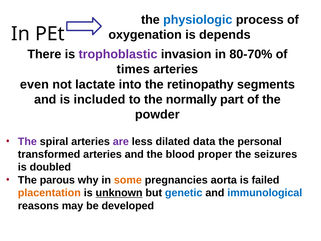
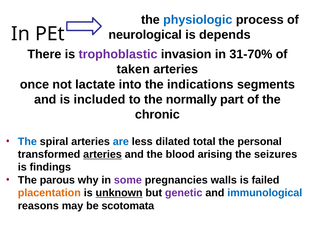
oxygenation: oxygenation -> neurological (145, 35)
80-70%: 80-70% -> 31-70% (251, 54)
times: times -> taken (133, 69)
even: even -> once (34, 84)
retinopathy: retinopathy -> indications (200, 84)
powder: powder -> chronic (157, 114)
The colour: purple -> blue (27, 141)
are colour: purple -> blue (121, 141)
data: data -> total (204, 141)
arteries underline: none -> present (102, 154)
proper: proper -> arising (215, 154)
doubled: doubled -> findings (50, 167)
some colour: orange -> purple (128, 180)
aorta: aorta -> walls (224, 180)
genetic colour: blue -> purple (184, 193)
developed: developed -> scotomata (128, 206)
